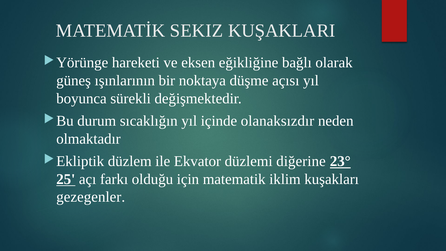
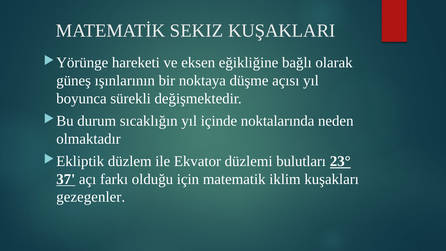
olanaksızdır: olanaksızdır -> noktalarında (278, 121)
diğerine: diğerine -> bulutları (301, 161)
25: 25 -> 37 (66, 179)
